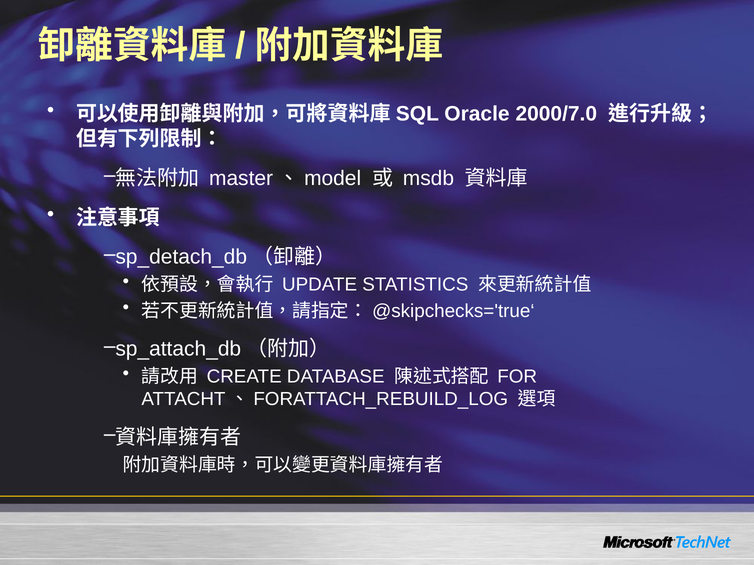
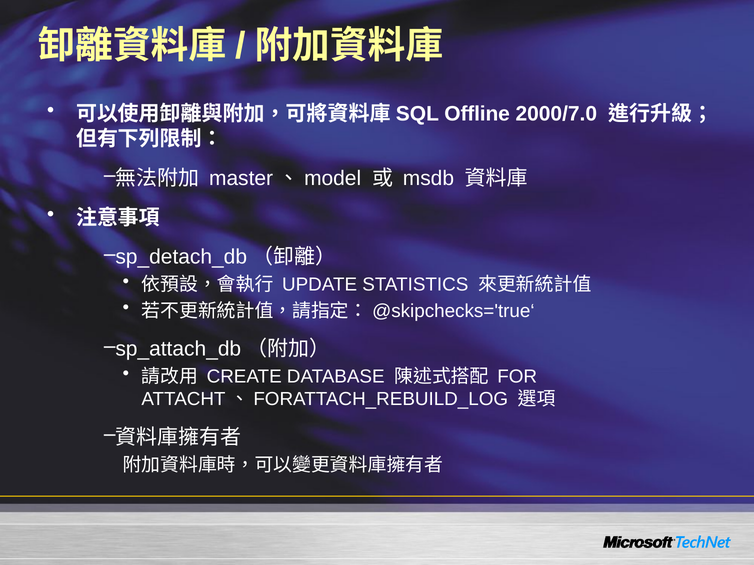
Oracle: Oracle -> Offline (477, 114)
